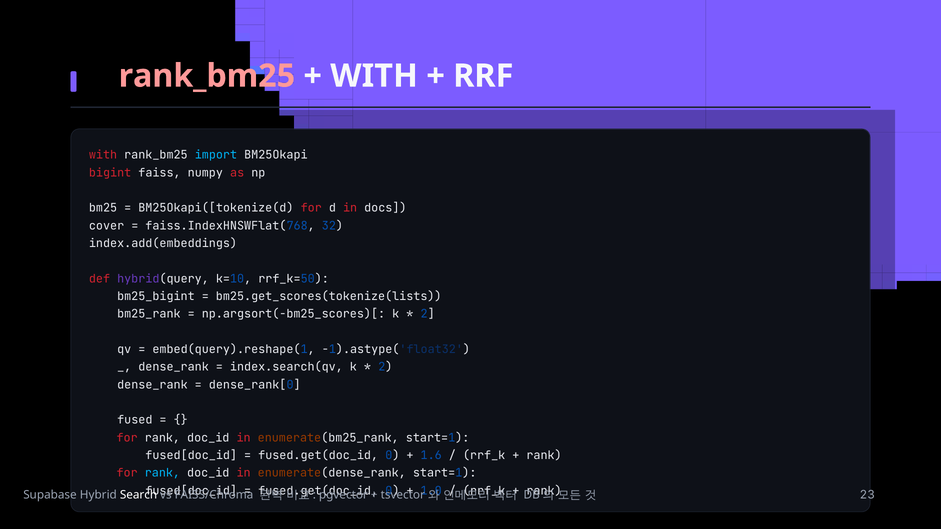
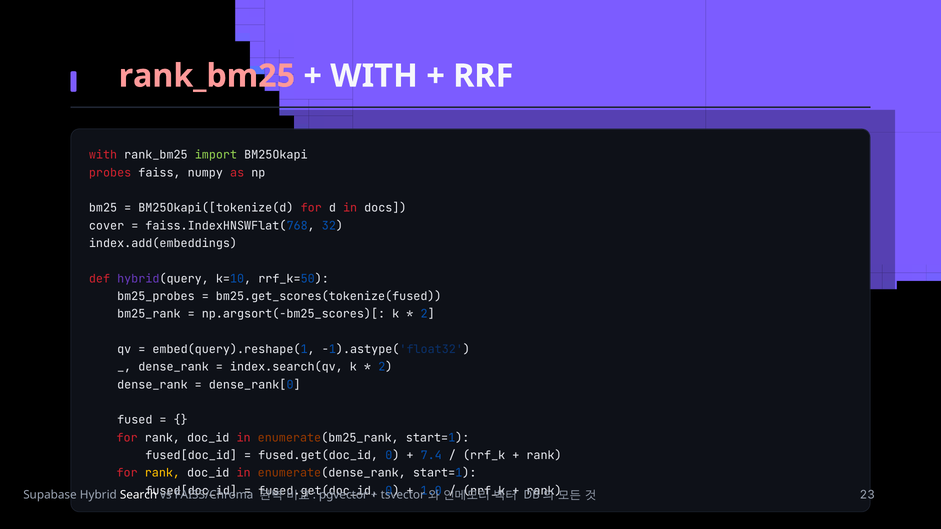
import colour: light blue -> light green (216, 155)
bigint: bigint -> probes (110, 173)
bm25_bigint: bm25_bigint -> bm25_probes (156, 297)
bm25.get_scores(tokenize(lists: bm25.get_scores(tokenize(lists -> bm25.get_scores(tokenize(fused (329, 297)
1.6: 1.6 -> 7.4 (431, 456)
rank colour: light blue -> yellow (162, 473)
